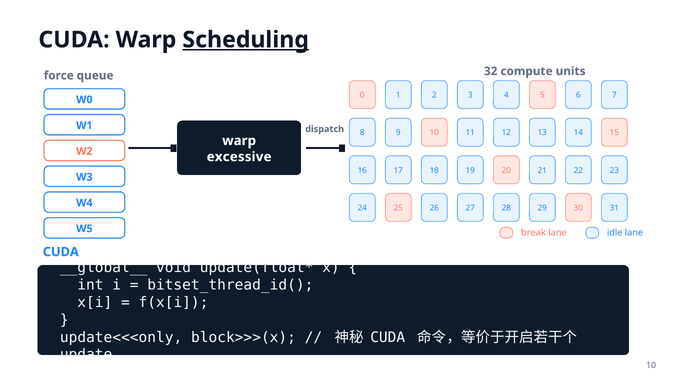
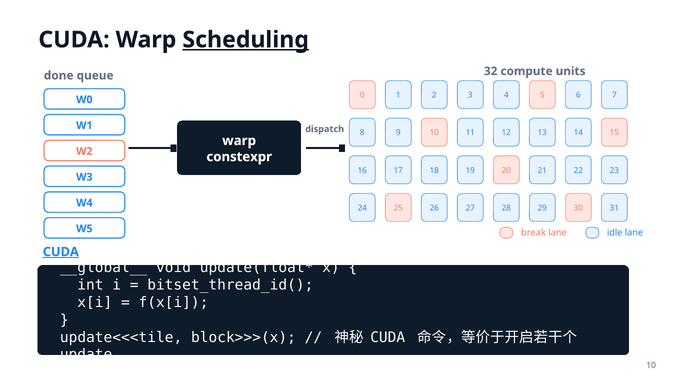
force: force -> done (59, 76)
excessive: excessive -> constexpr (239, 157)
CUDA underline: none -> present (61, 252)
update<<<only: update<<<only -> update<<<tile (121, 337)
